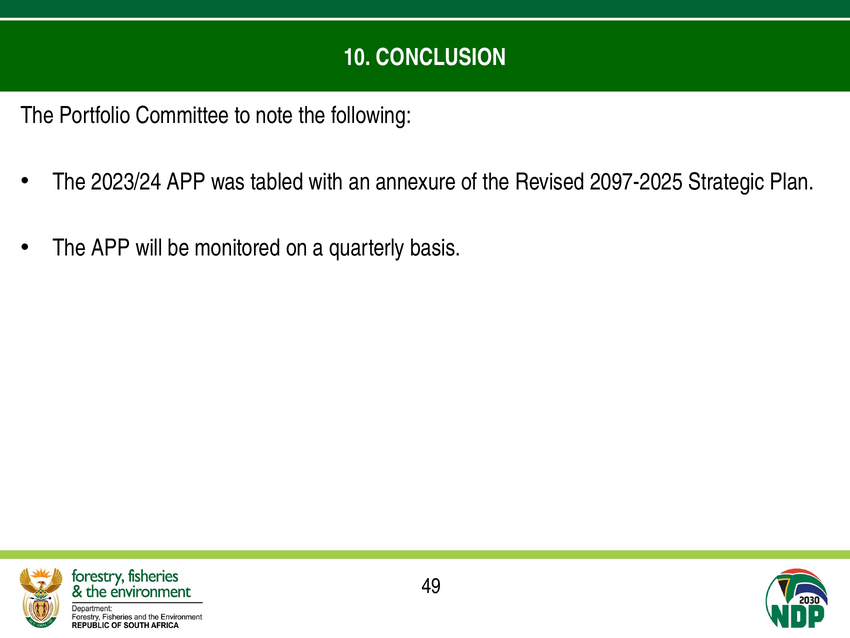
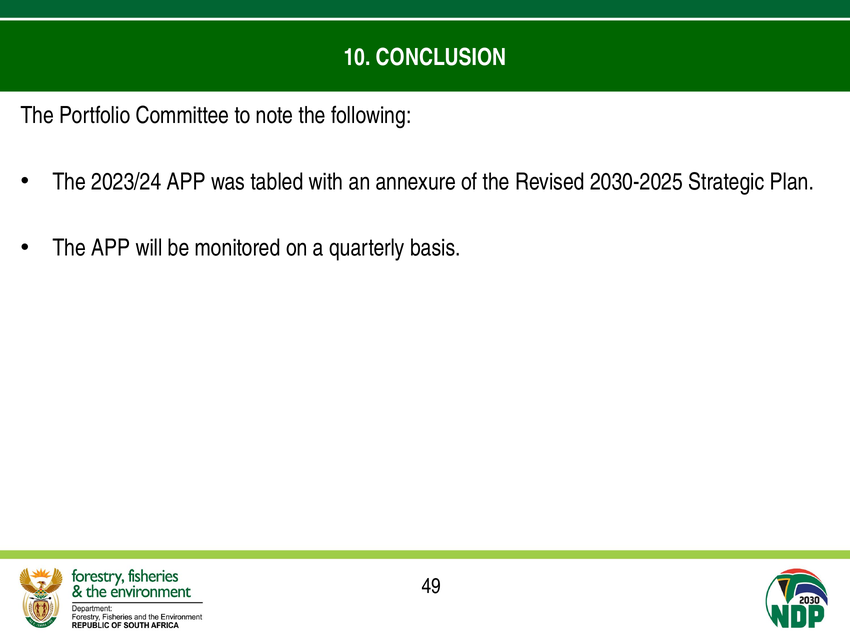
2097-2025: 2097-2025 -> 2030-2025 (636, 182)
